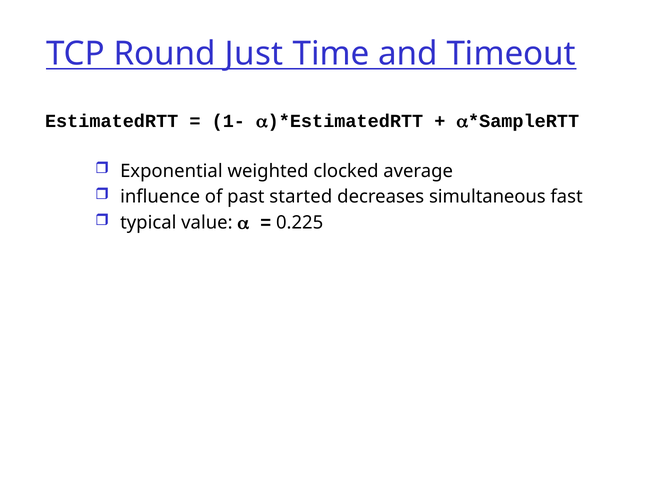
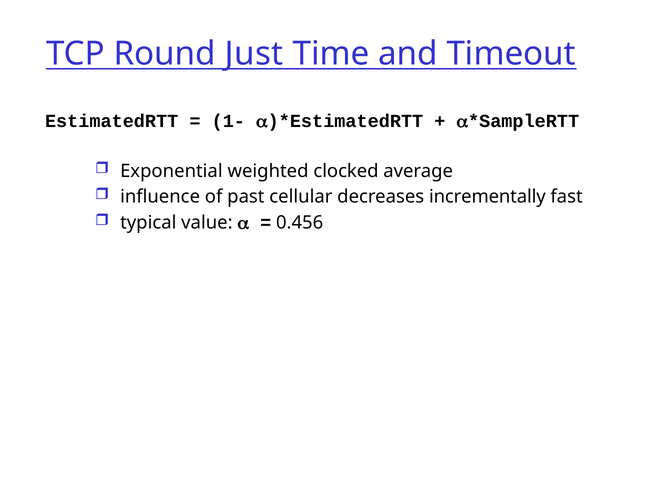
started: started -> cellular (301, 197)
simultaneous: simultaneous -> incrementally (487, 197)
0.225: 0.225 -> 0.456 (300, 223)
